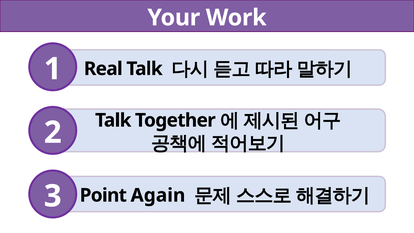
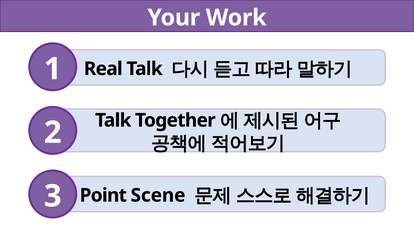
Again: Again -> Scene (158, 195)
